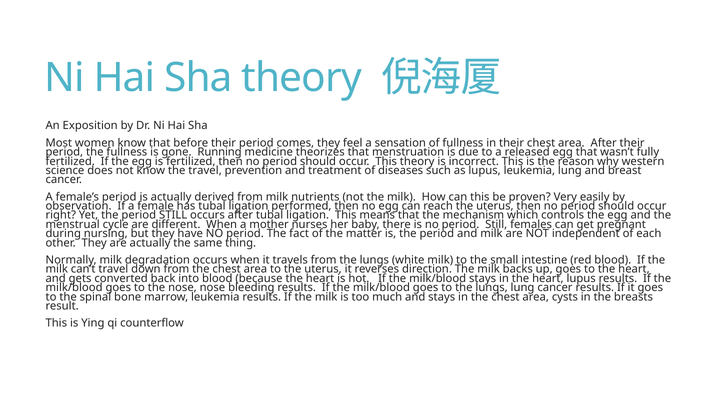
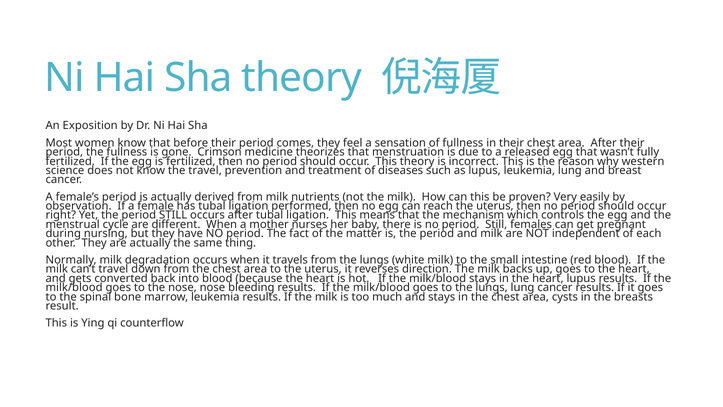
Running: Running -> Crimson (220, 152)
